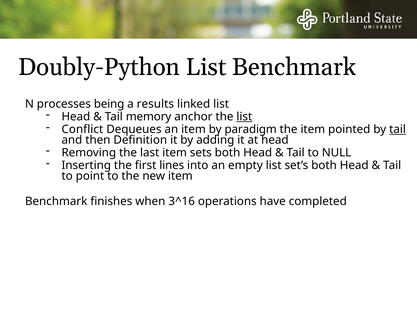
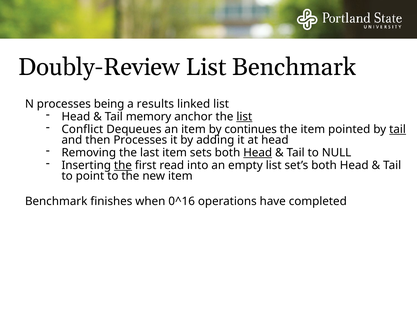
Doubly-Python: Doubly-Python -> Doubly-Review (99, 67)
paradigm: paradigm -> continues (251, 129)
then Definition: Definition -> Processes (140, 140)
Head underline: none -> present (258, 153)
the underline: none -> present (123, 165)
lines: lines -> read (172, 165)
3^16: 3^16 -> 0^16 (182, 201)
